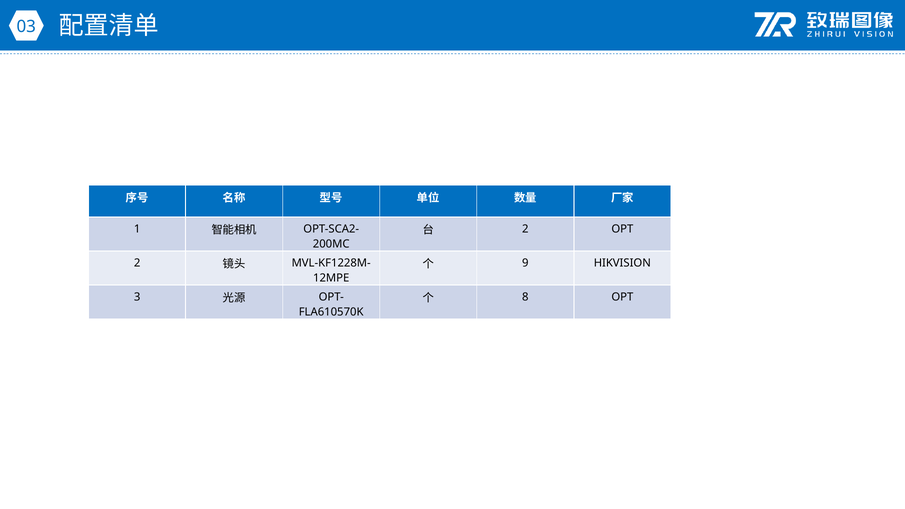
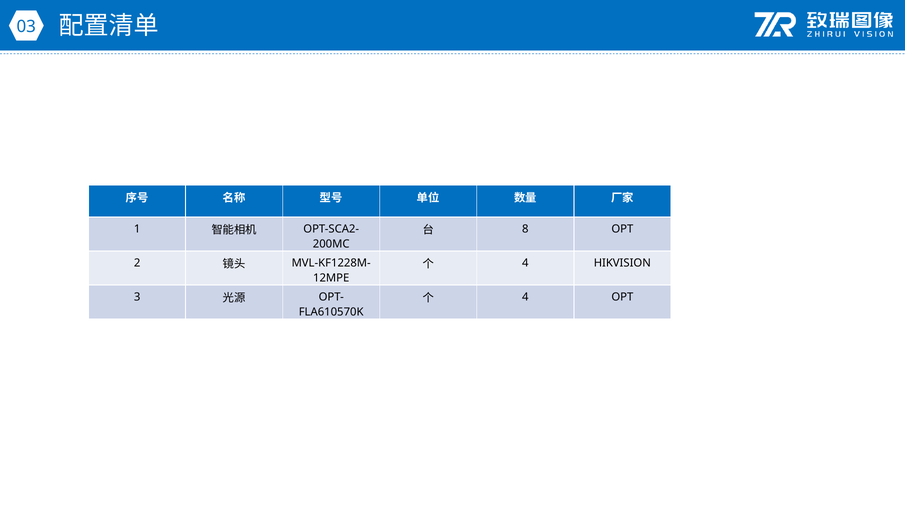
2: 2 -> 8 (525, 229)
9: 9 -> 4 (525, 263)
8: 8 -> 4 (525, 297)
